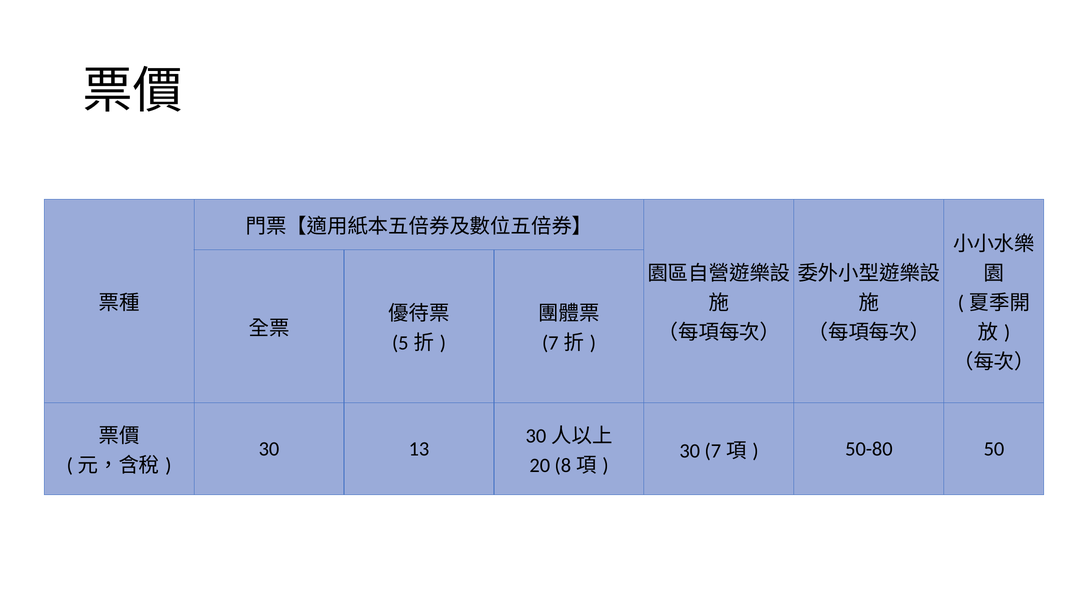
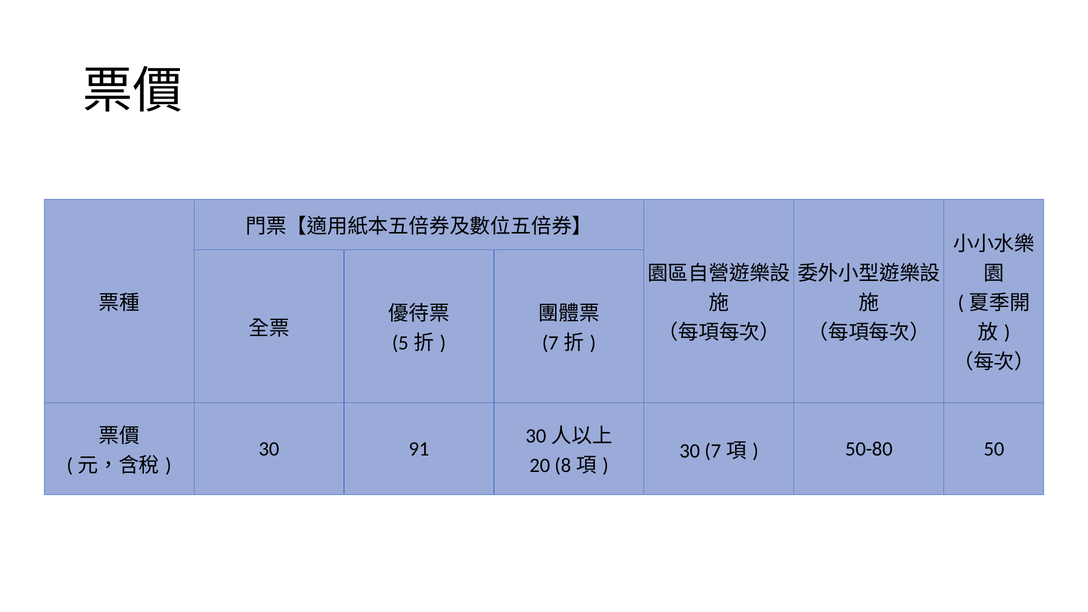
13: 13 -> 91 (419, 449)
